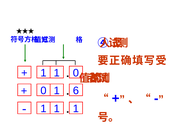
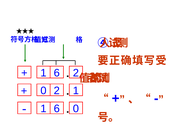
1: 1 -> 6 (57, 73)
0: 0 -> 2 (76, 73)
0 1: 1 -> 2 (57, 90)
6: 6 -> 1 (76, 90)
1: 1 -> 6 (57, 108)
1: 1 -> 0 (76, 108)
